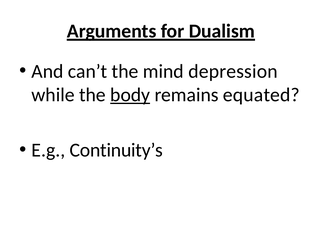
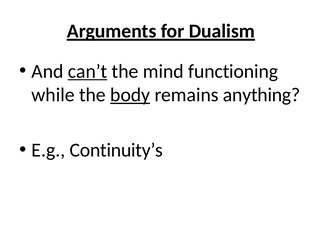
can’t underline: none -> present (88, 71)
depression: depression -> functioning (233, 71)
equated: equated -> anything (262, 95)
